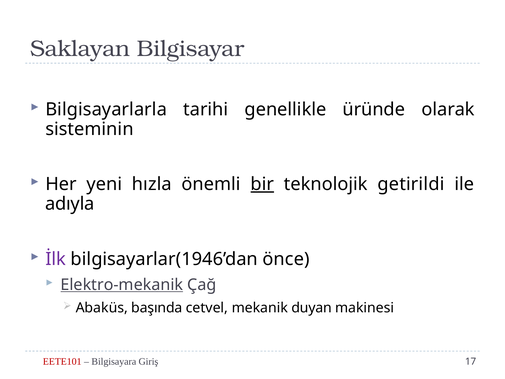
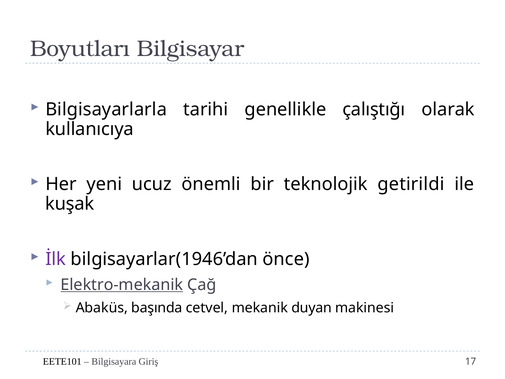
Saklayan: Saklayan -> Boyutları (80, 49)
üründe: üründe -> çalıştığı (374, 109)
sisteminin: sisteminin -> kullanıcıya (90, 129)
hızla: hızla -> ucuz (152, 184)
bir underline: present -> none (262, 184)
adıyla: adıyla -> kuşak (70, 204)
EETE101 colour: red -> black (62, 361)
